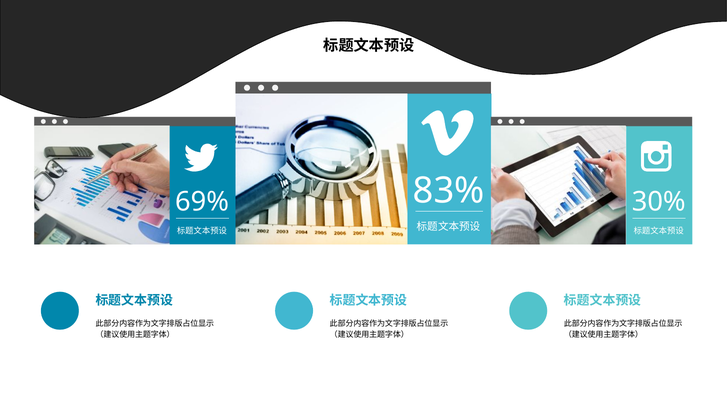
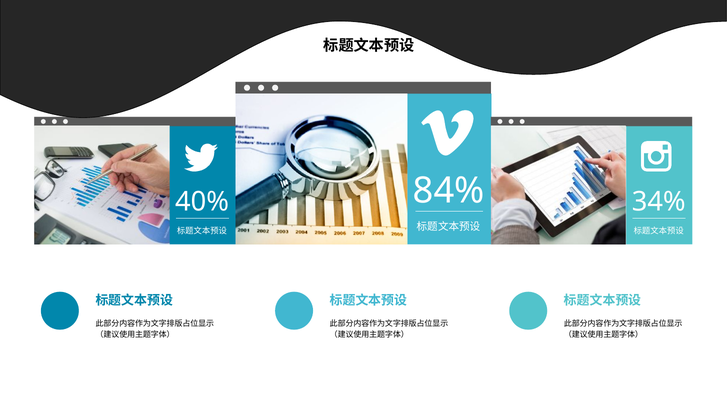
83%: 83% -> 84% (449, 191)
69%: 69% -> 40% (202, 202)
30%: 30% -> 34% (659, 202)
